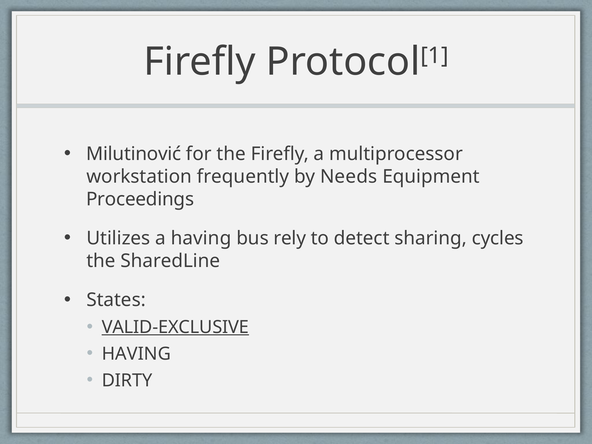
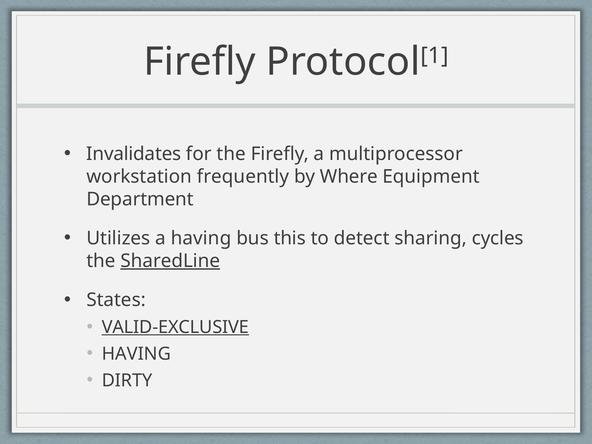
Milutinović: Milutinović -> Invalidates (134, 154)
Needs: Needs -> Where (349, 176)
Proceedings: Proceedings -> Department (140, 199)
rely: rely -> this (290, 238)
SharedLine underline: none -> present (170, 261)
